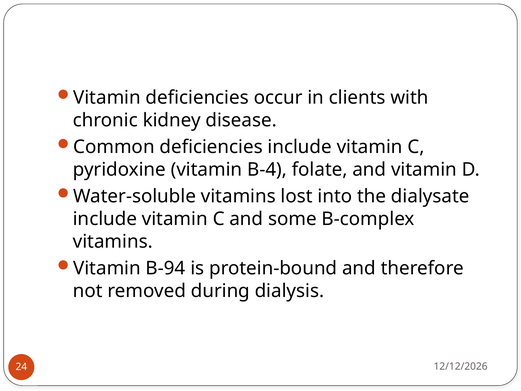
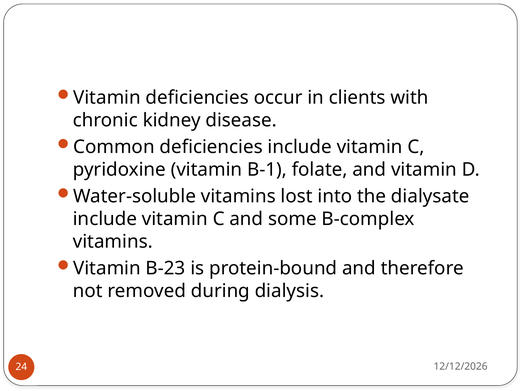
B-4: B-4 -> B-1 (267, 170)
B-94: B-94 -> B-23 (166, 268)
